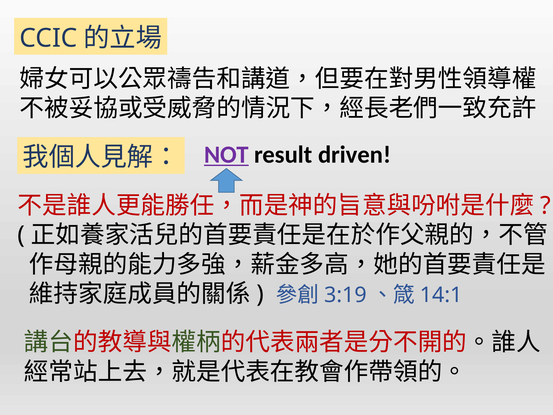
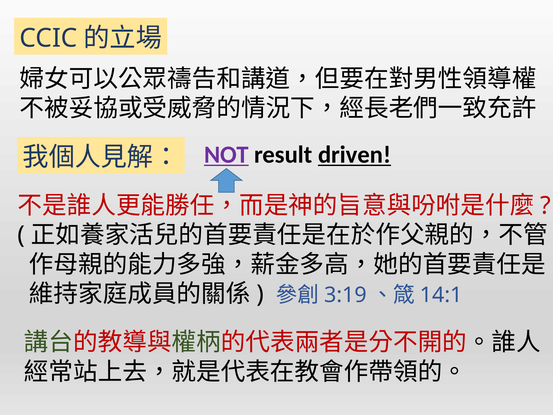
driven underline: none -> present (355, 155)
